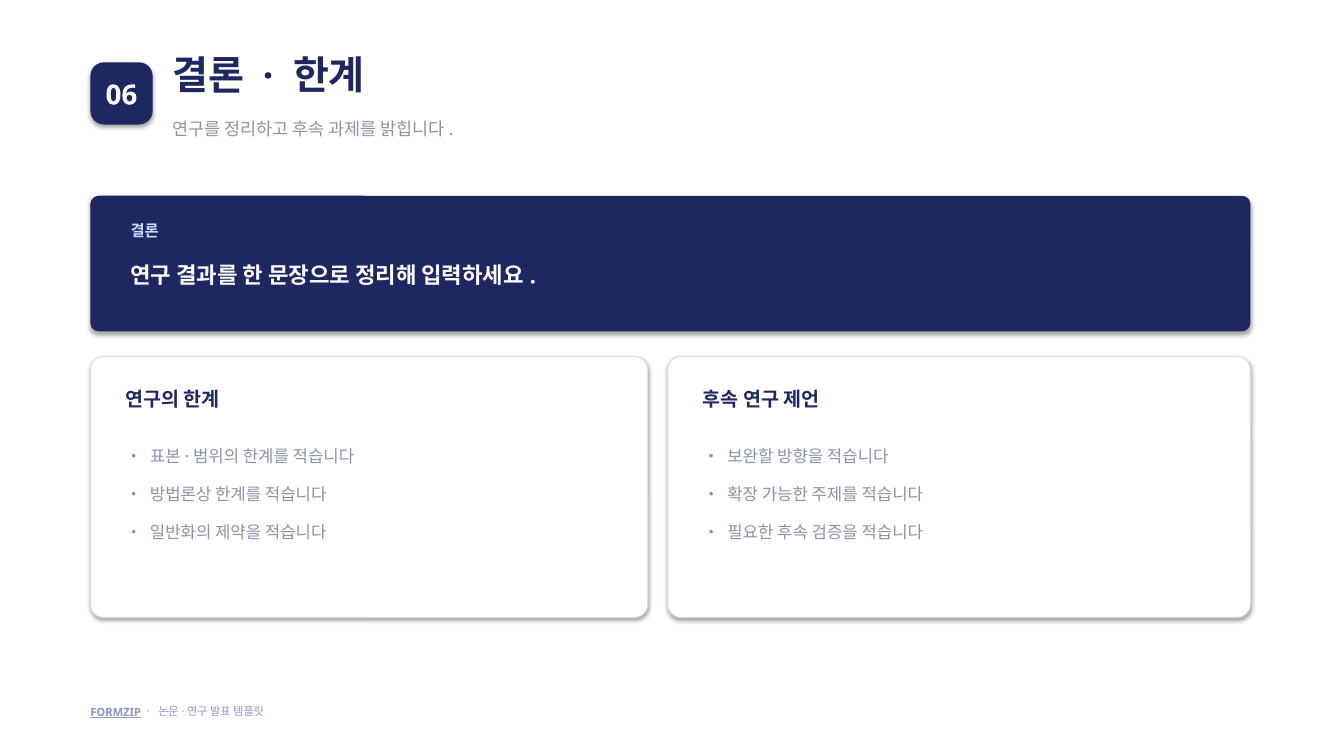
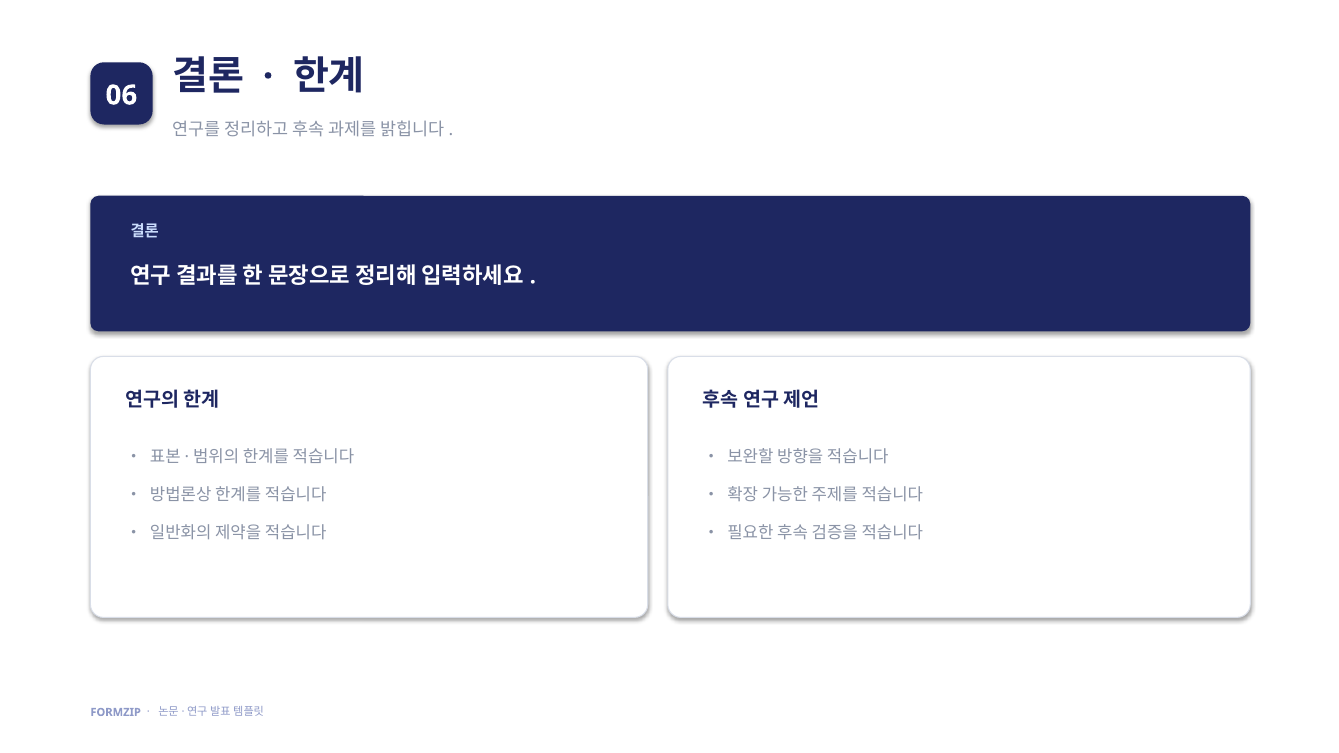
FORMZIP underline: present -> none (116, 712)
